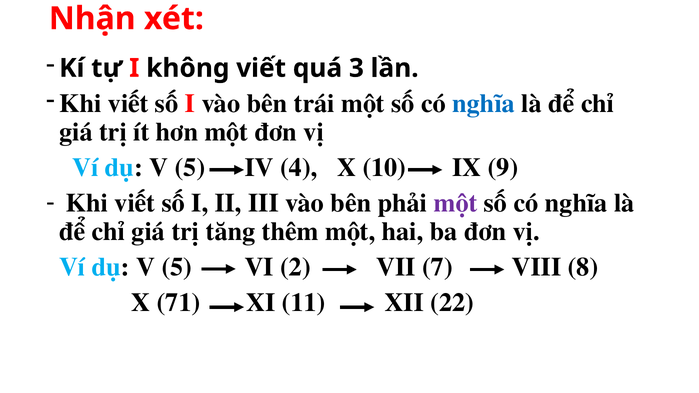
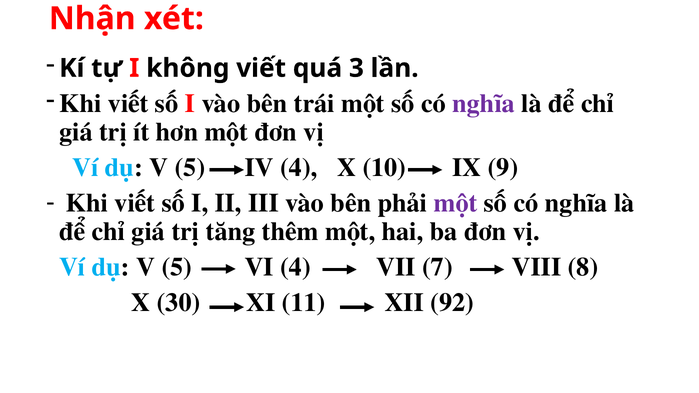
nghĩa colour: blue -> purple (484, 104)
VI 2: 2 -> 4 (296, 267)
71: 71 -> 30 (179, 303)
22: 22 -> 92 (452, 303)
